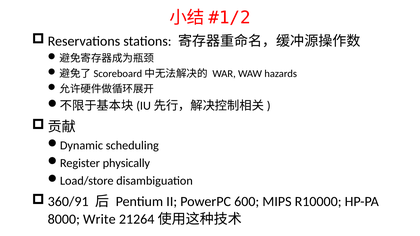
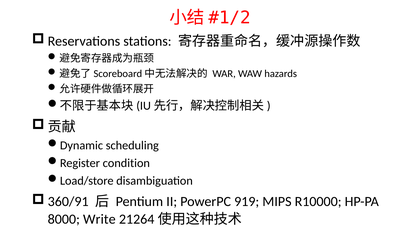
physically: physically -> condition (126, 163)
600: 600 -> 919 (247, 202)
